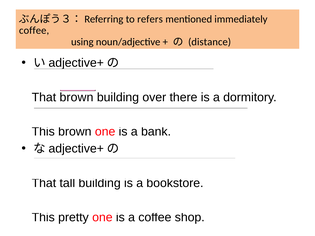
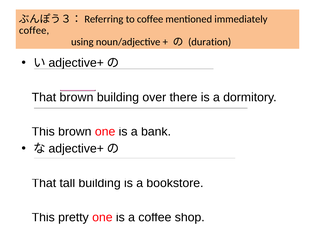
to refers: refers -> coffee (150, 19)
distance: distance -> duration (210, 42)
